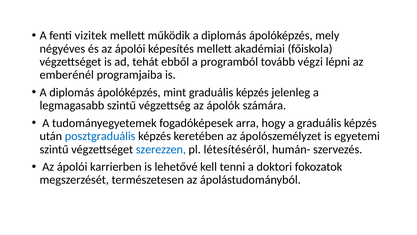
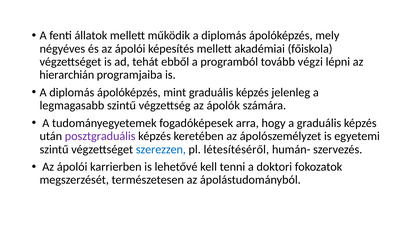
vizitek: vizitek -> állatok (91, 35)
emberénél: emberénél -> hierarchián (67, 75)
posztgraduális colour: blue -> purple (100, 136)
